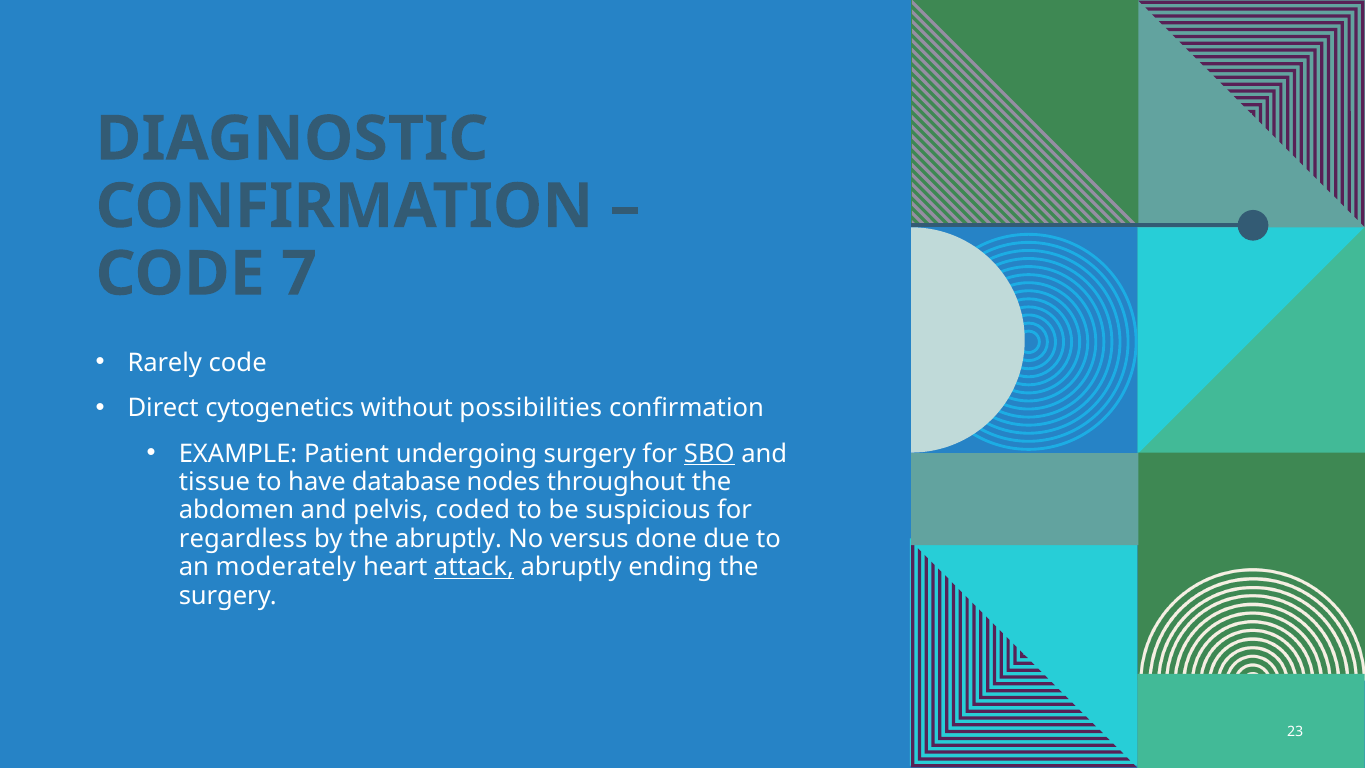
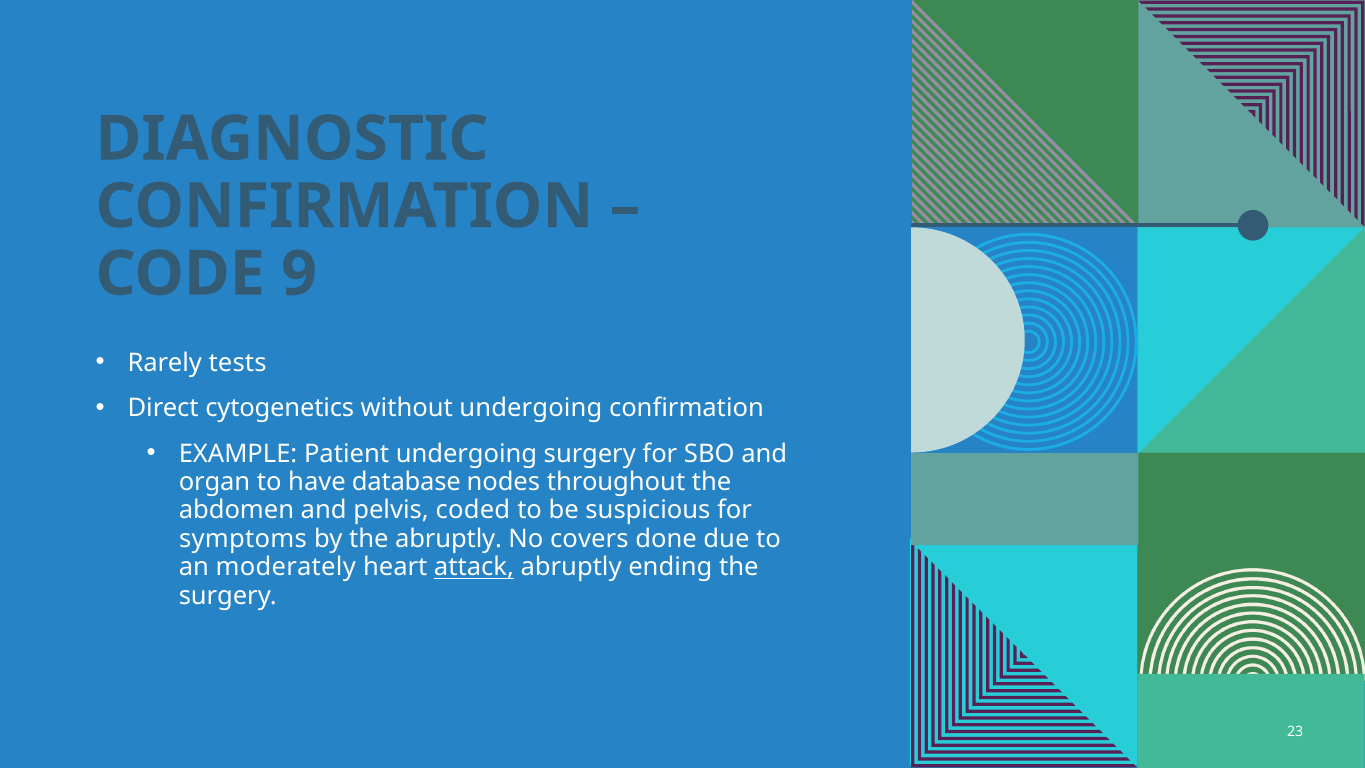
7: 7 -> 9 (299, 274)
Rarely code: code -> tests (238, 362)
without possibilities: possibilities -> undergoing (531, 408)
SBO underline: present -> none (709, 453)
tissue: tissue -> organ (215, 482)
regardless: regardless -> symptoms (243, 539)
versus: versus -> covers (589, 539)
